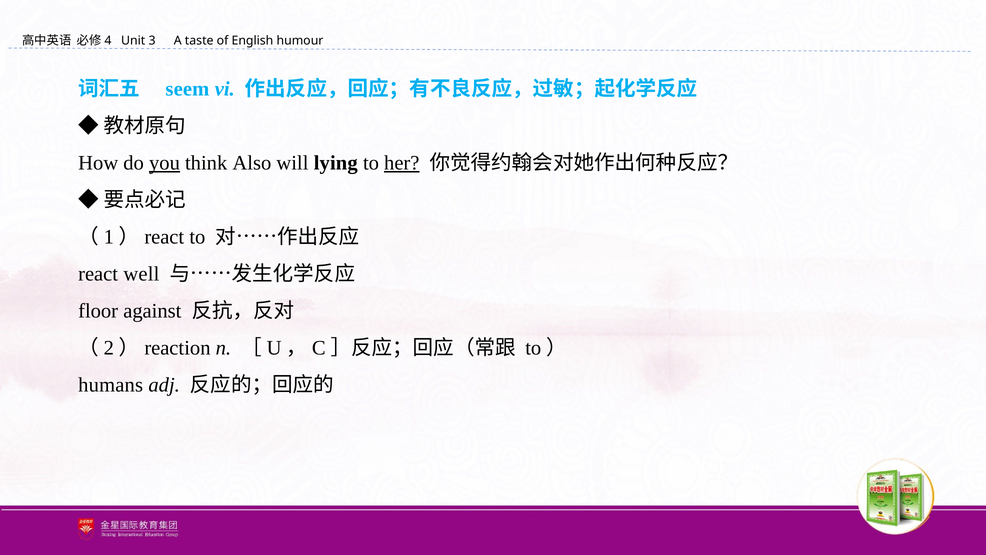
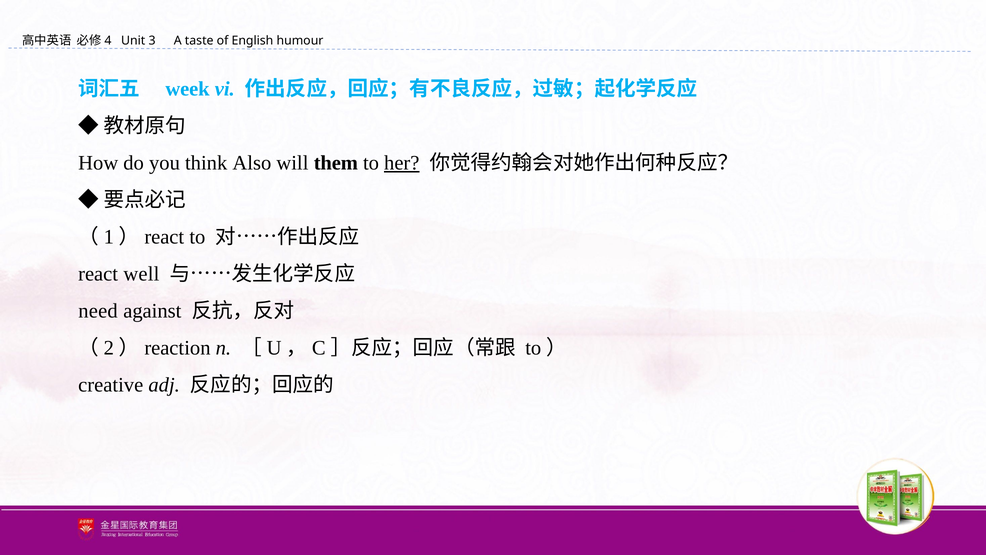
seem: seem -> week (188, 89)
you underline: present -> none (164, 163)
lying: lying -> them (336, 163)
floor: floor -> need (98, 311)
humans: humans -> creative (111, 385)
